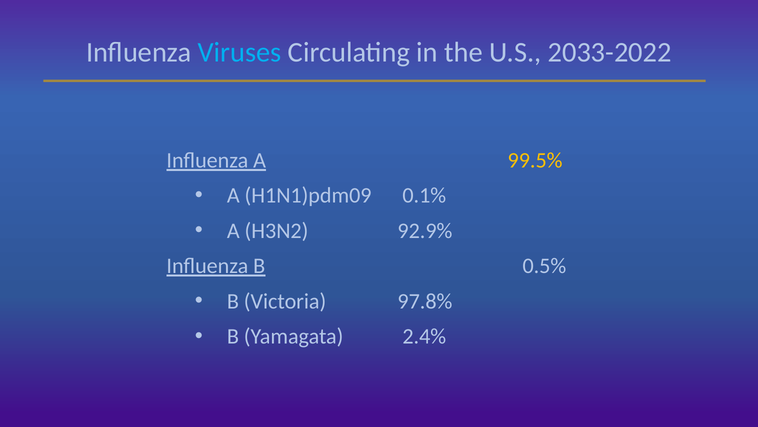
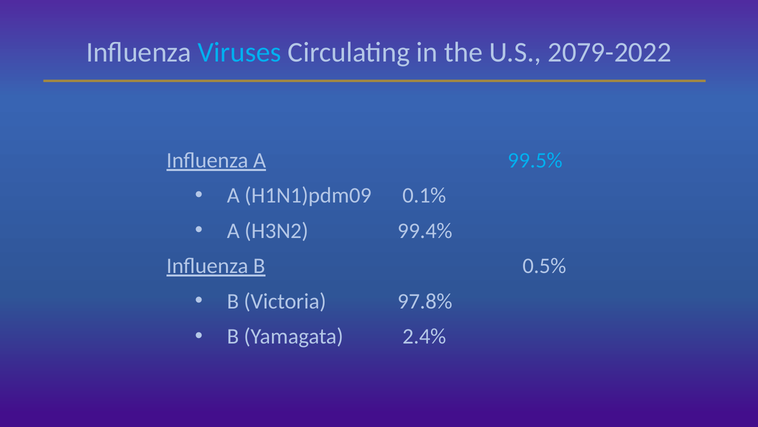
2033-2022: 2033-2022 -> 2079-2022 (610, 53)
99.5% colour: yellow -> light blue (535, 160)
92.9%: 92.9% -> 99.4% (425, 231)
